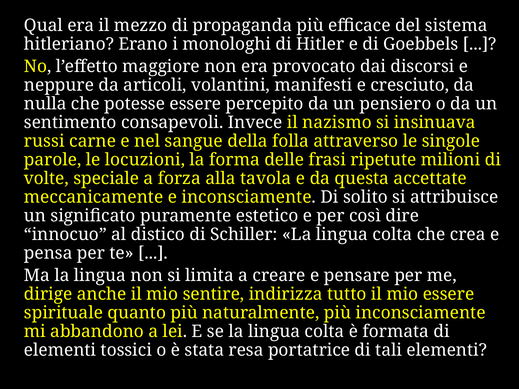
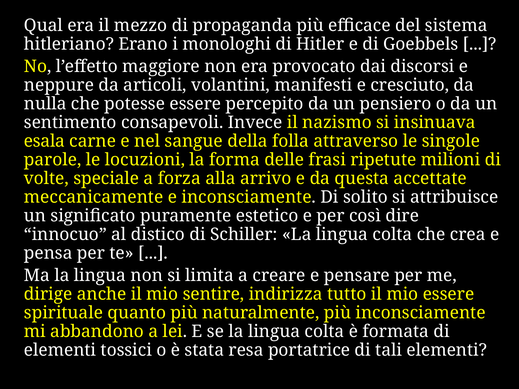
russi: russi -> esala (44, 141)
tavola: tavola -> arrivo (266, 179)
